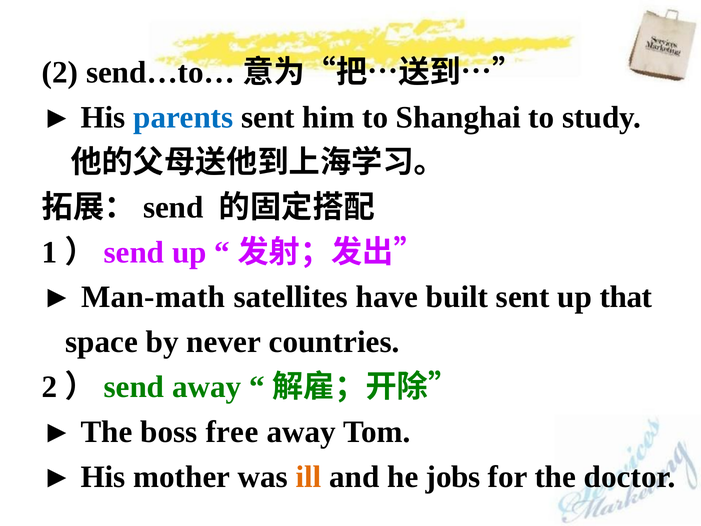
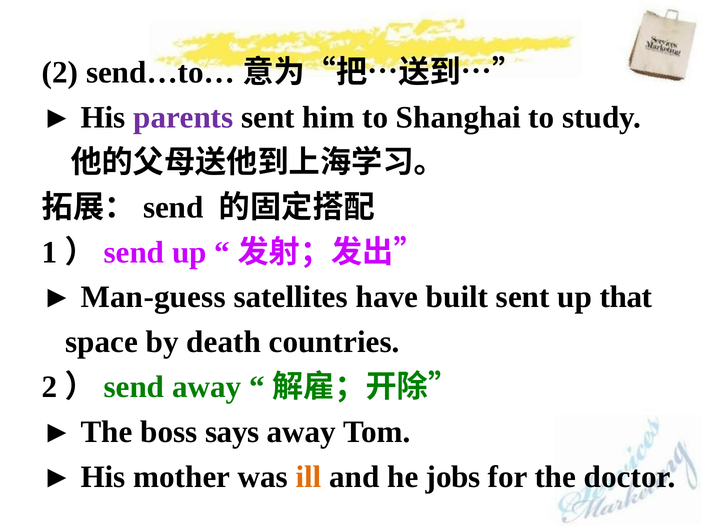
parents colour: blue -> purple (183, 118)
Man-math: Man-math -> Man-guess (153, 297)
never: never -> death (224, 342)
free: free -> says (232, 432)
